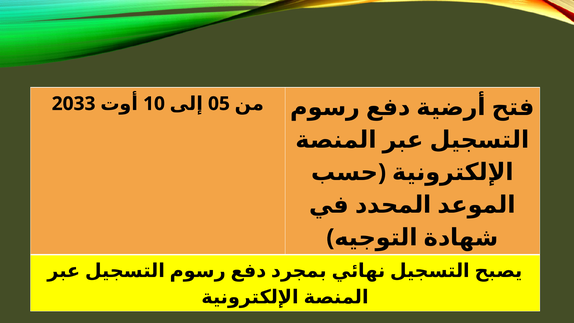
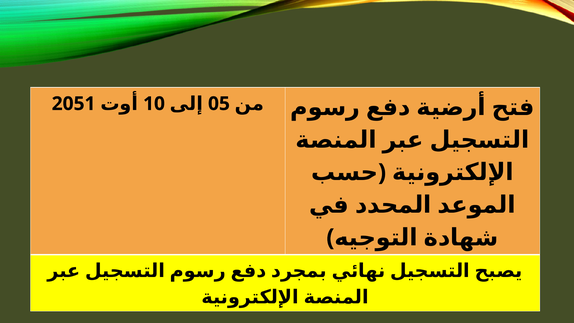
2033: 2033 -> 2051 (74, 104)
